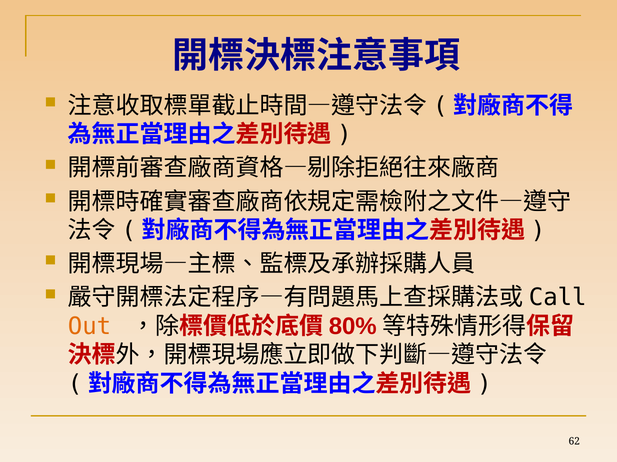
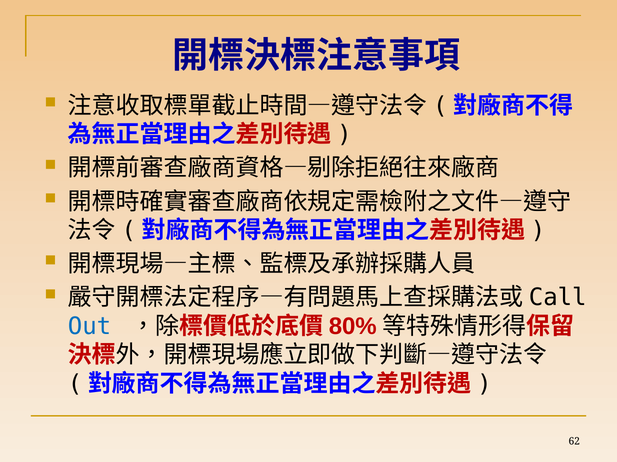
Out colour: orange -> blue (90, 327)
